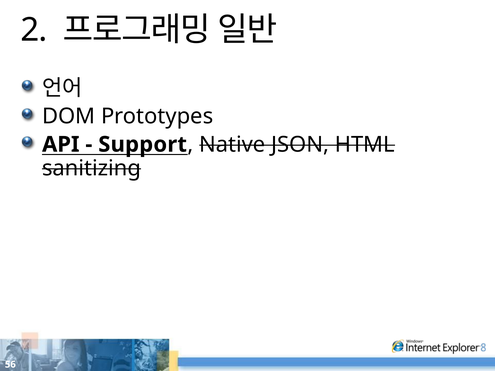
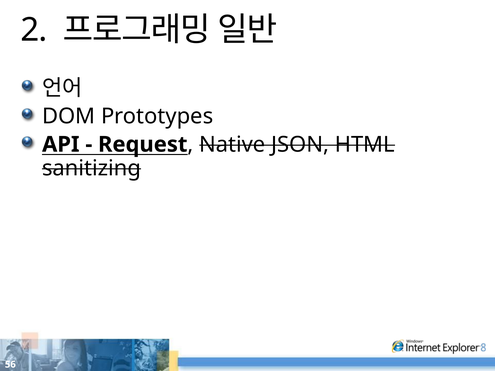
Support: Support -> Request (143, 145)
